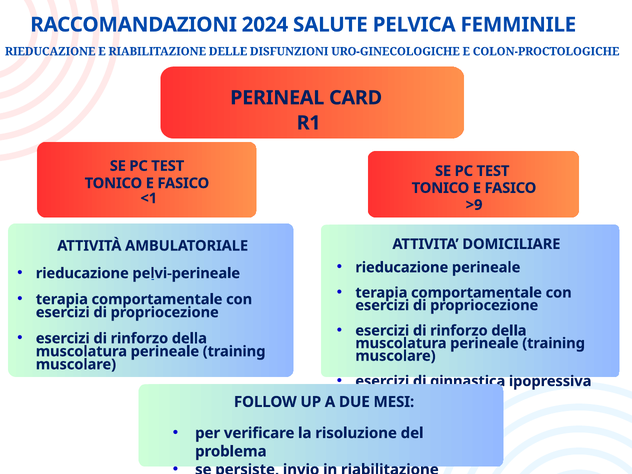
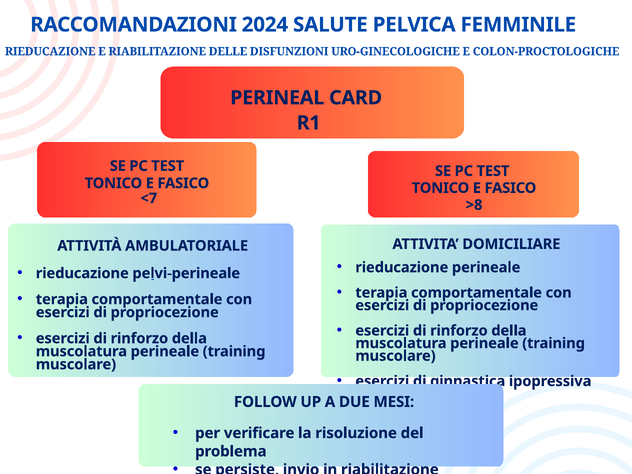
<1: <1 -> <7 (149, 198)
>9: >9 -> >8 (474, 205)
